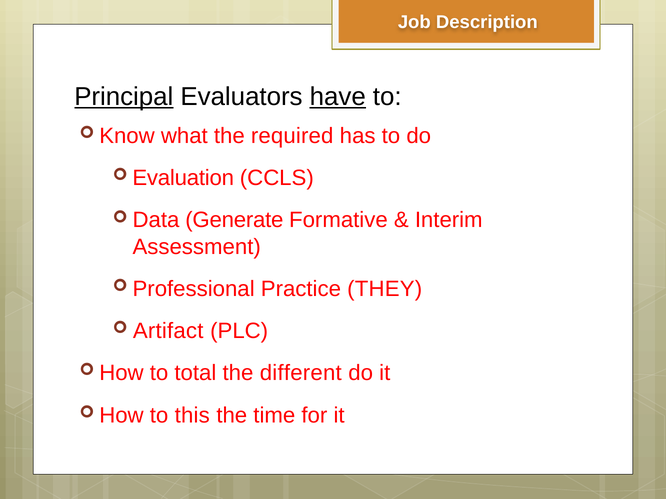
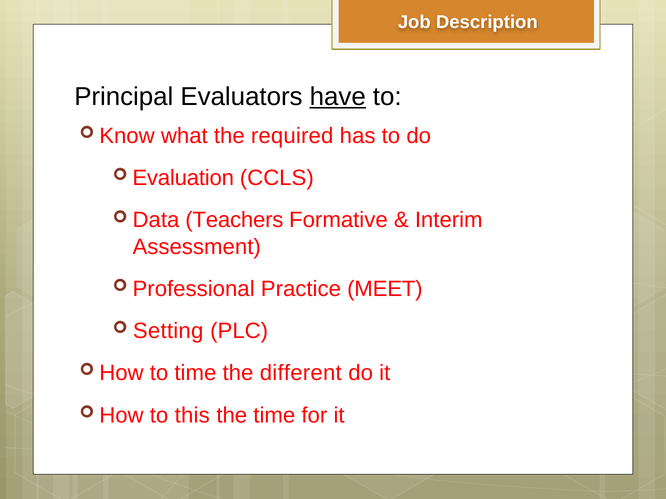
Principal underline: present -> none (124, 97)
Generate: Generate -> Teachers (234, 220)
THEY: THEY -> MEET (385, 289)
Artifact: Artifact -> Setting (168, 331)
to total: total -> time (195, 373)
